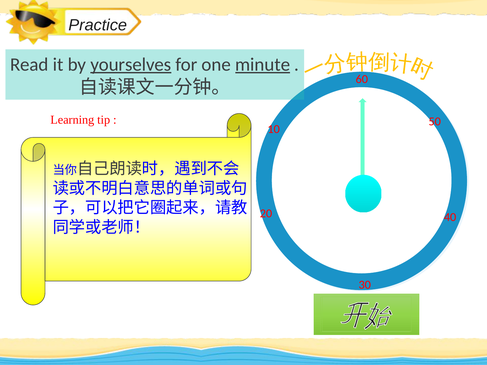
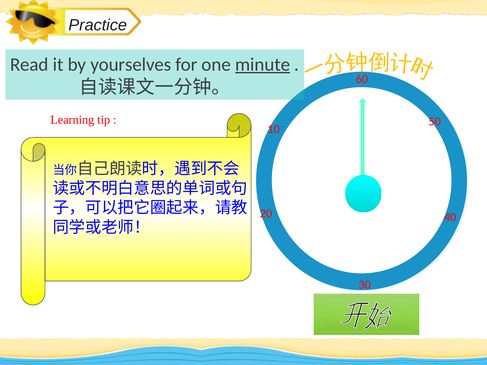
yourselves underline: present -> none (131, 65)
